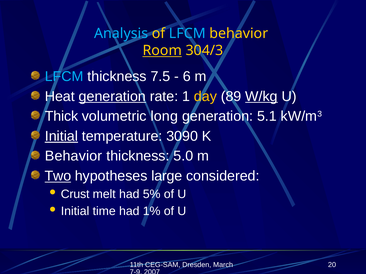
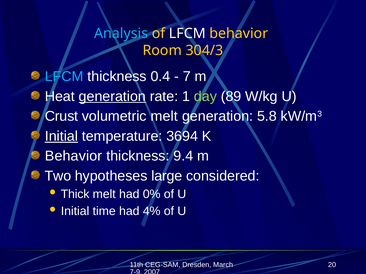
LFCM colour: light blue -> white (187, 33)
Room underline: present -> none (162, 51)
7.5: 7.5 -> 0.4 (160, 77)
6: 6 -> 7 (187, 77)
day colour: yellow -> light green (205, 96)
W/kg underline: present -> none (261, 96)
Thick: Thick -> Crust (61, 116)
volumetric long: long -> melt (164, 116)
5.1: 5.1 -> 5.8 (267, 116)
3090: 3090 -> 3694 (182, 136)
5.0: 5.0 -> 9.4 (183, 156)
Two underline: present -> none (58, 176)
Crust: Crust -> Thick (75, 194)
5%: 5% -> 0% (152, 194)
1%: 1% -> 4% (152, 212)
